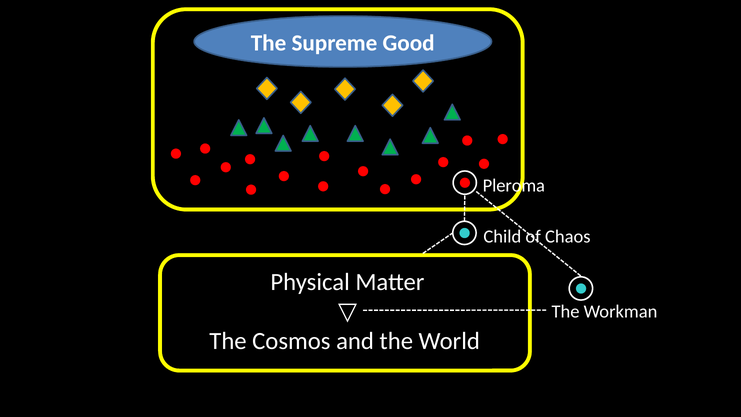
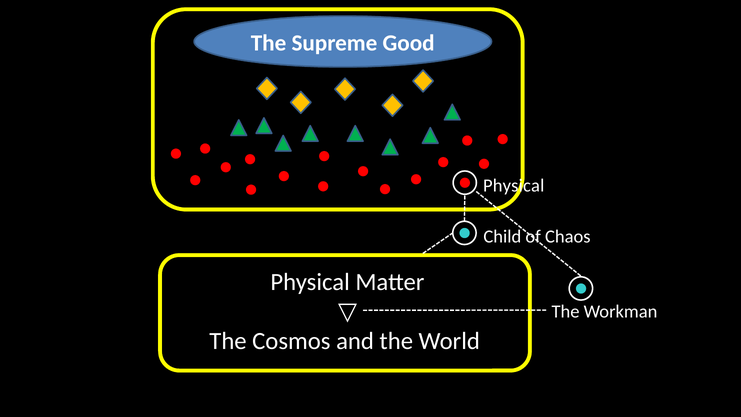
Pleroma: Pleroma -> Physical (514, 185)
